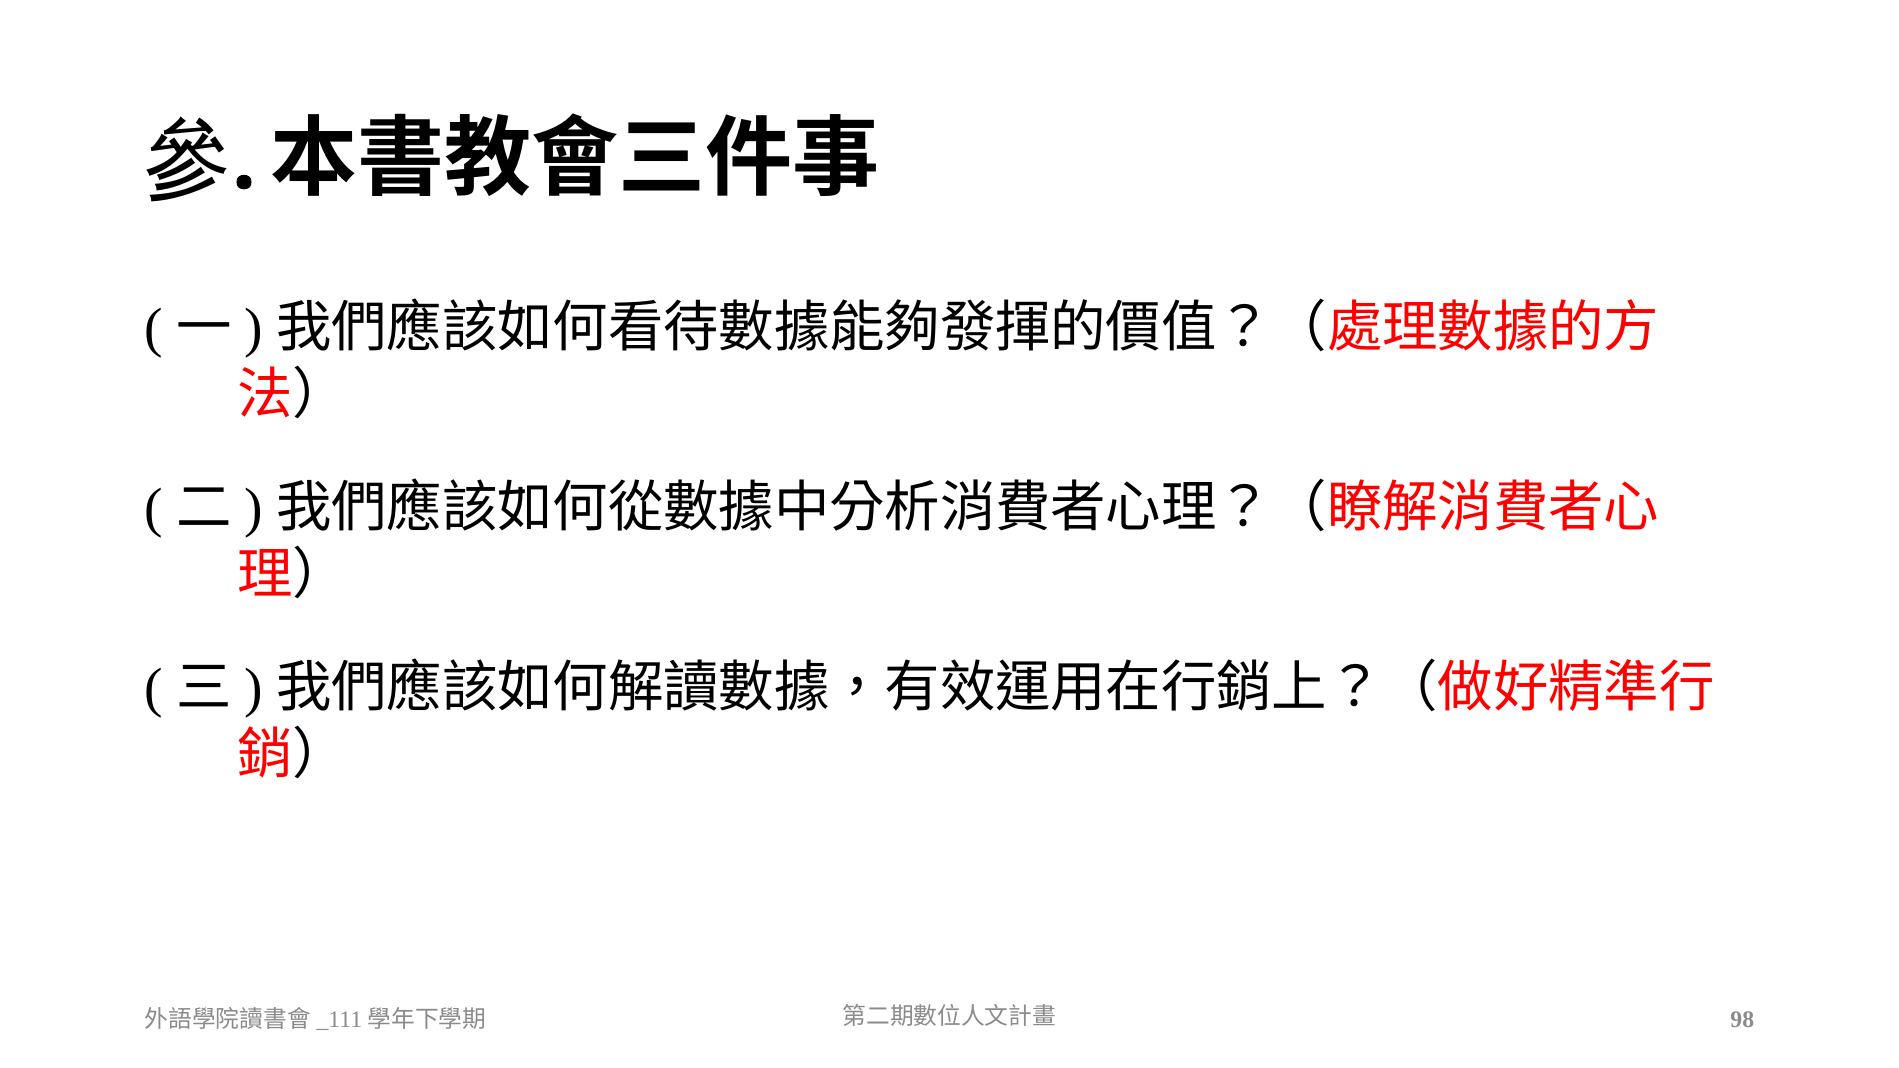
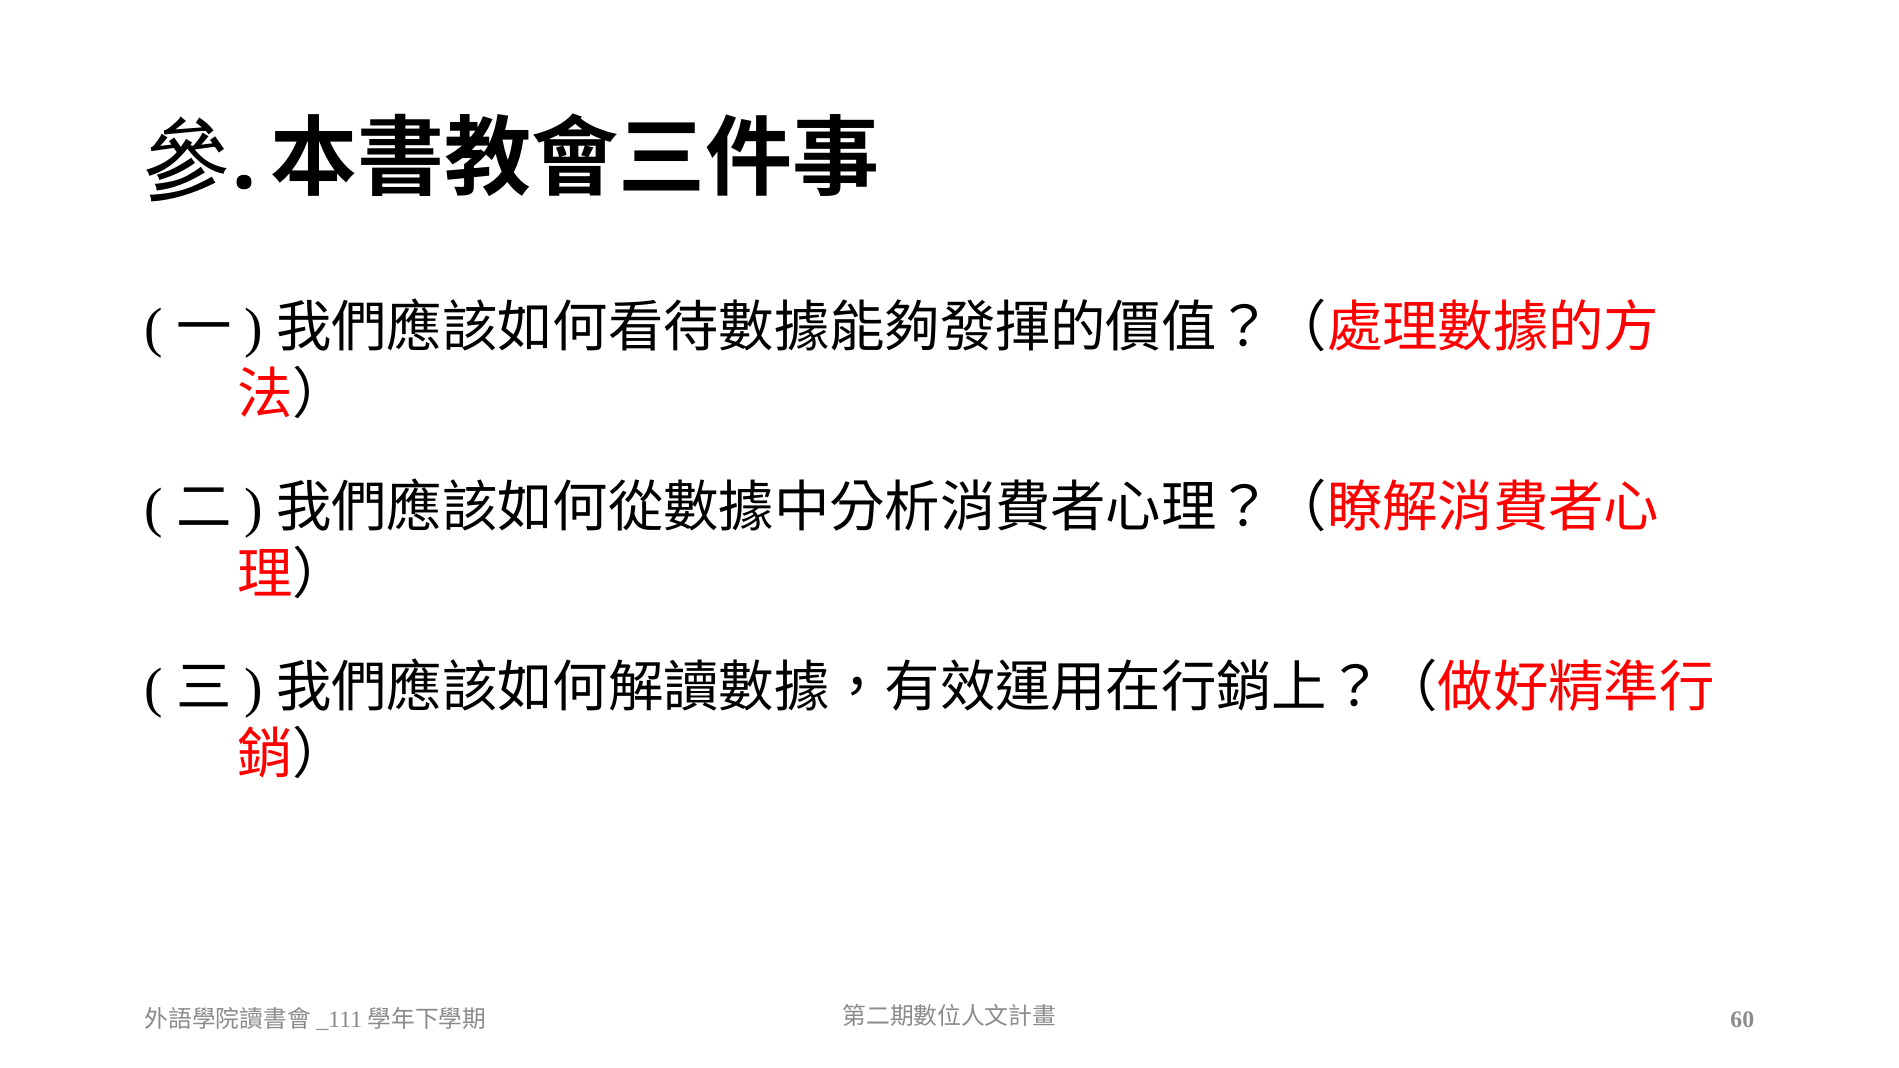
98: 98 -> 60 (1742, 1020)
